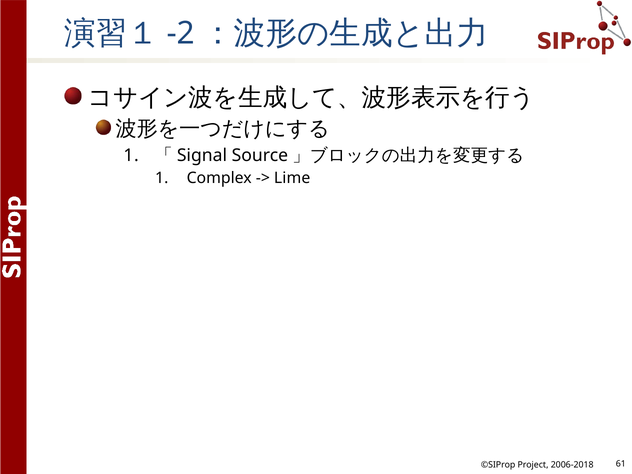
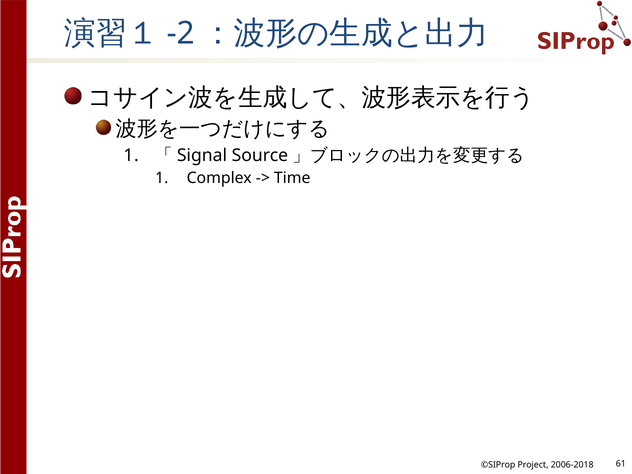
Lime: Lime -> Time (292, 178)
